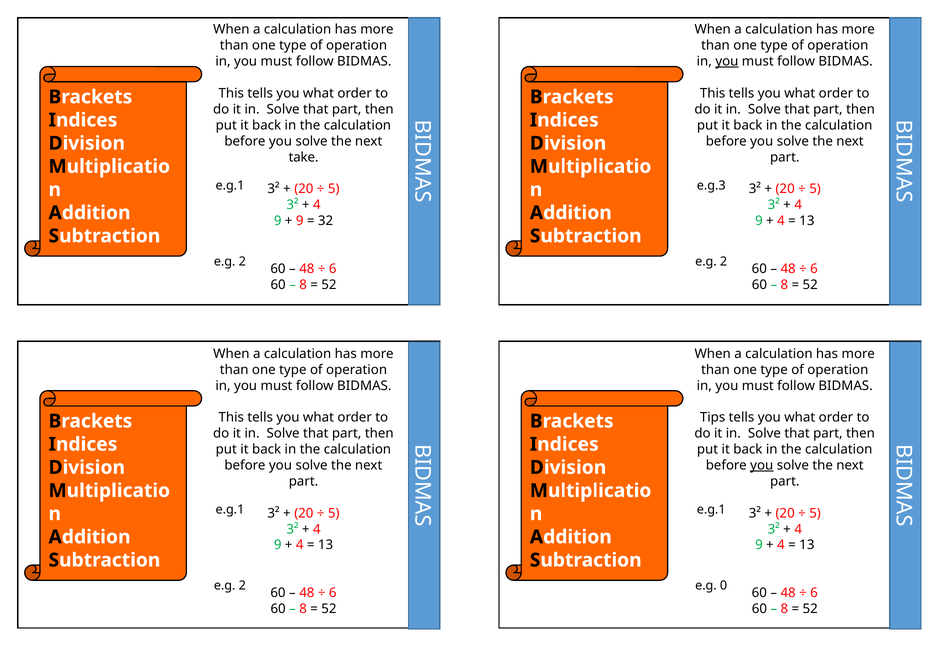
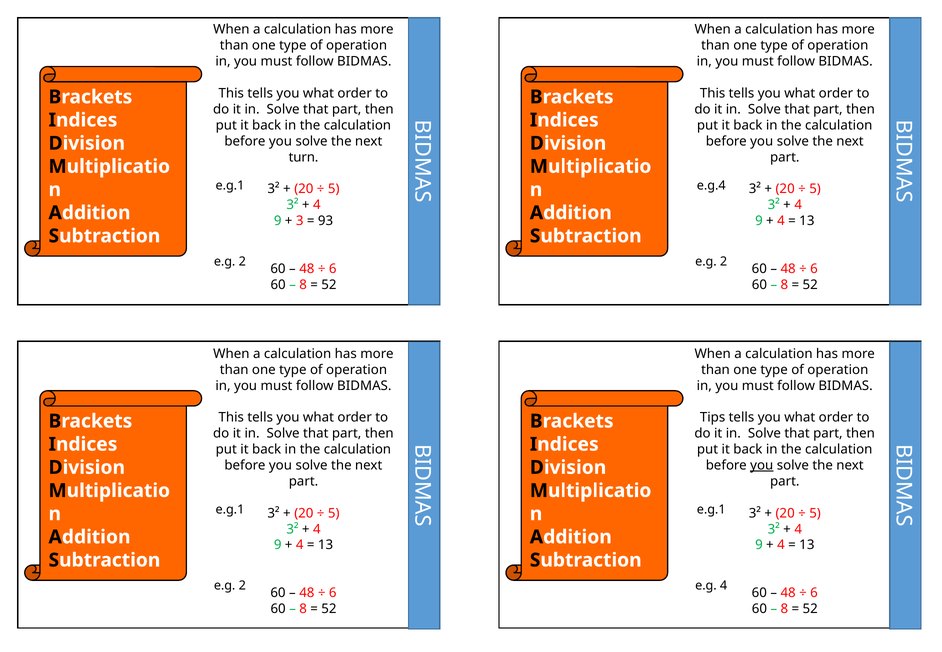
you underline: present -> none (727, 61)
take: take -> turn (304, 157)
e.g.3: e.g.3 -> e.g.4 (711, 185)
9: 9 -> 3 (300, 221)
32: 32 -> 93 (326, 221)
e.g 0: 0 -> 4 (724, 586)
